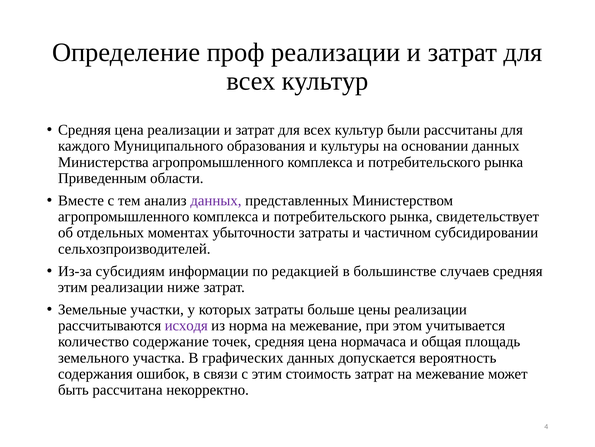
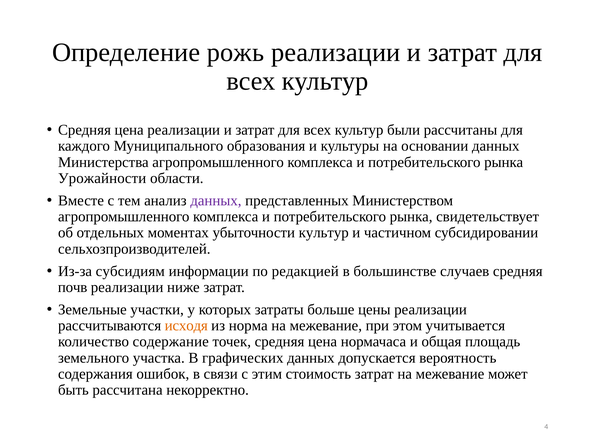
проф: проф -> рожь (235, 52)
Приведенным: Приведенным -> Урожайности (102, 178)
убыточности затраты: затраты -> культур (324, 232)
этим: этим -> почв (73, 287)
исходя colour: purple -> orange (186, 325)
